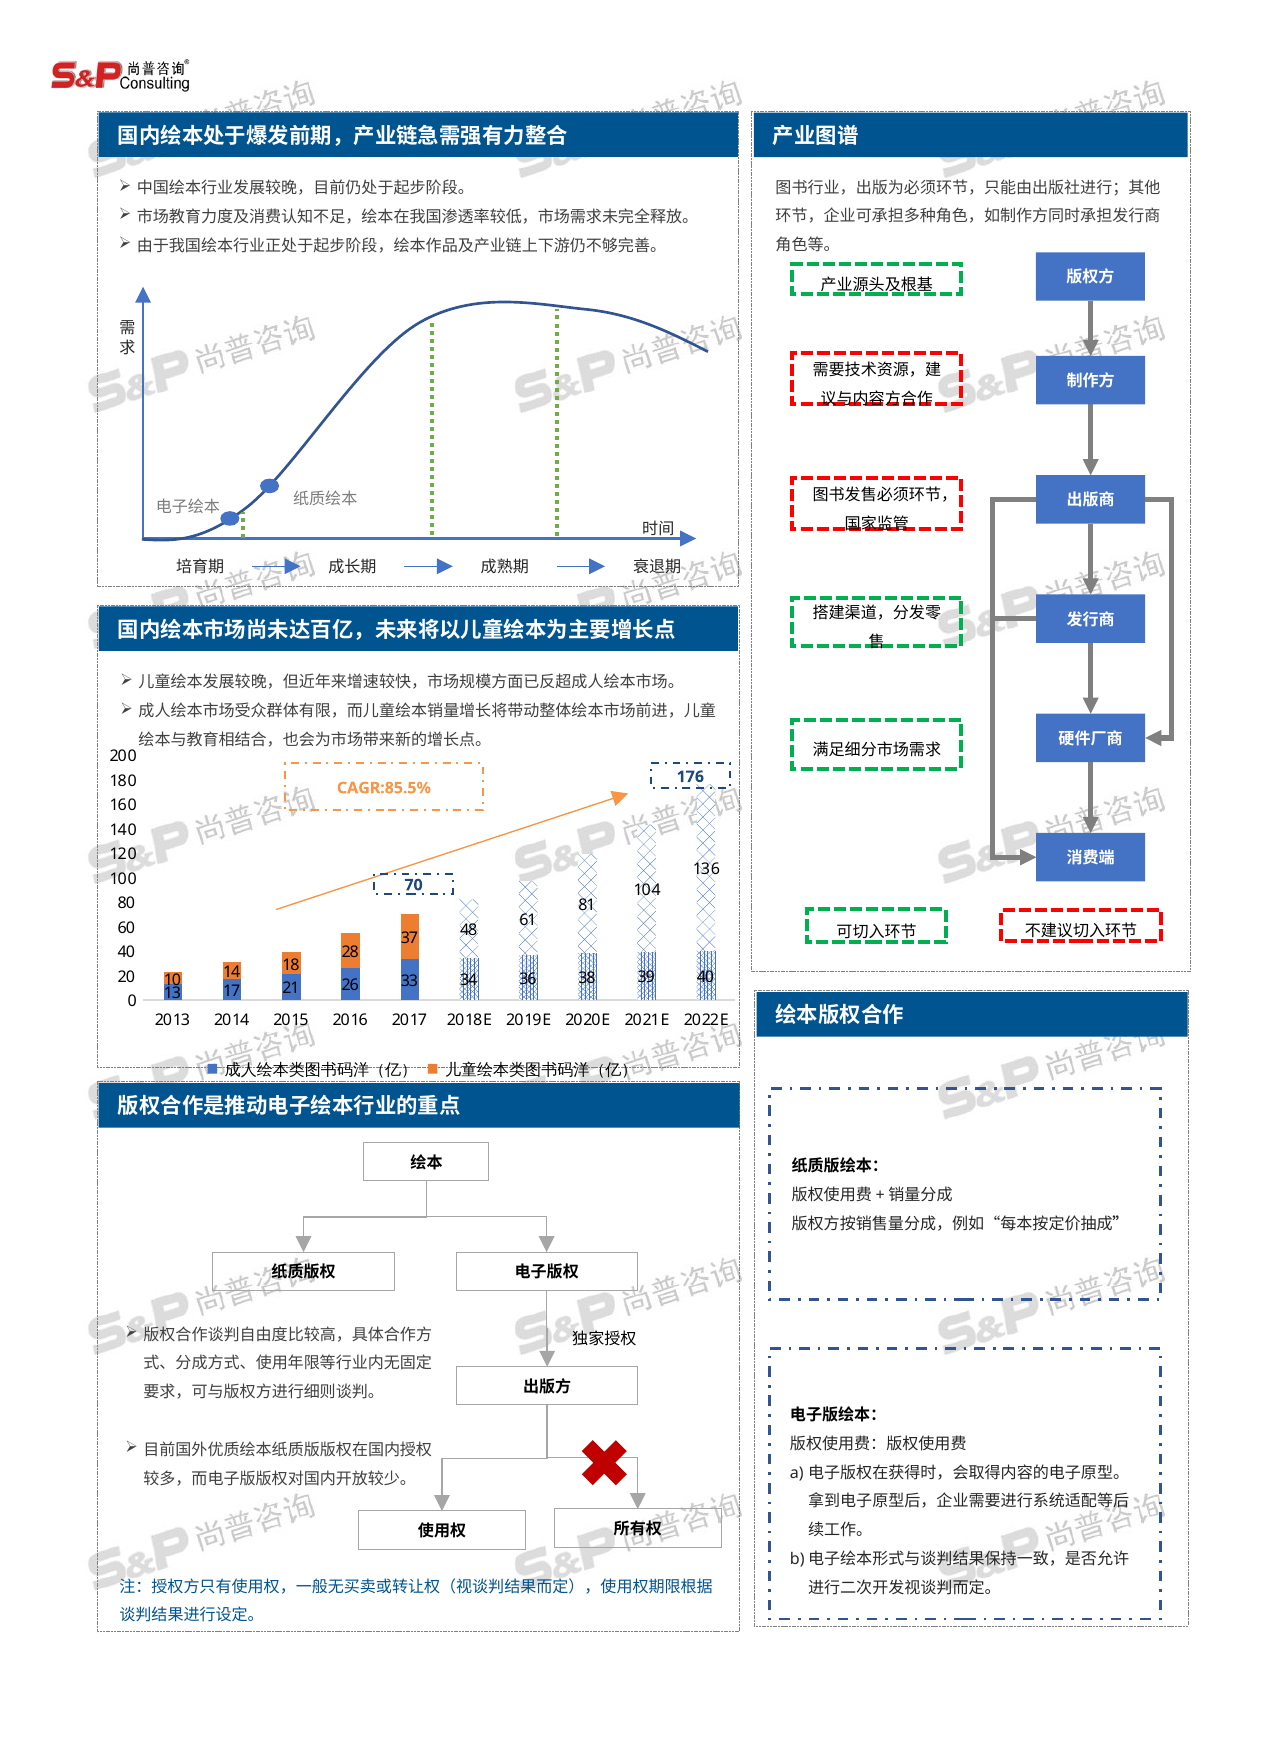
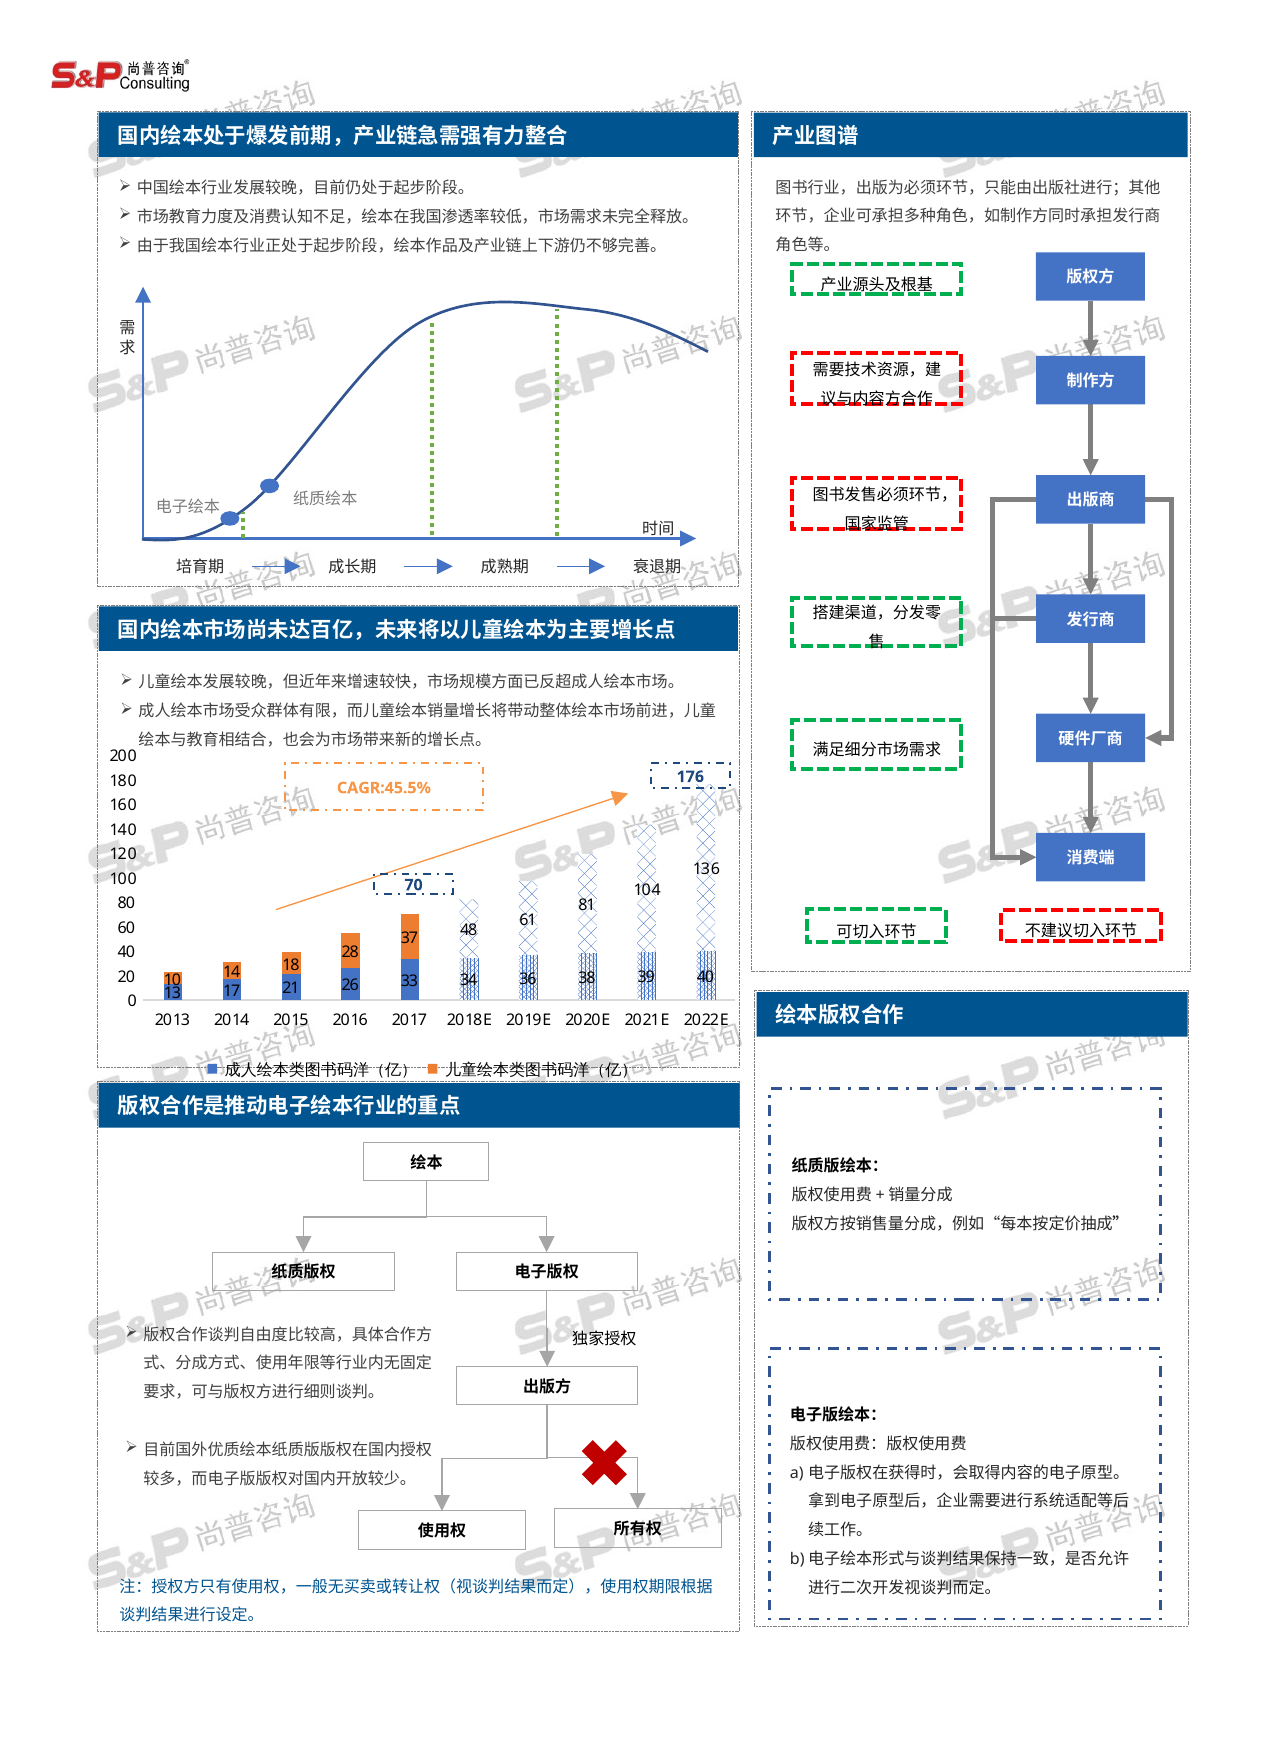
CAGR:85.5%: CAGR:85.5% -> CAGR:45.5% (384, 788)
